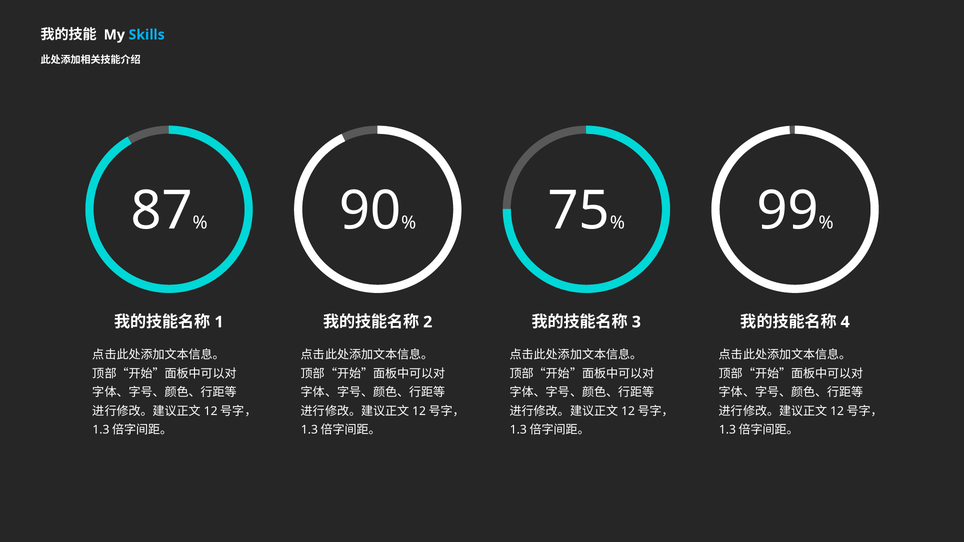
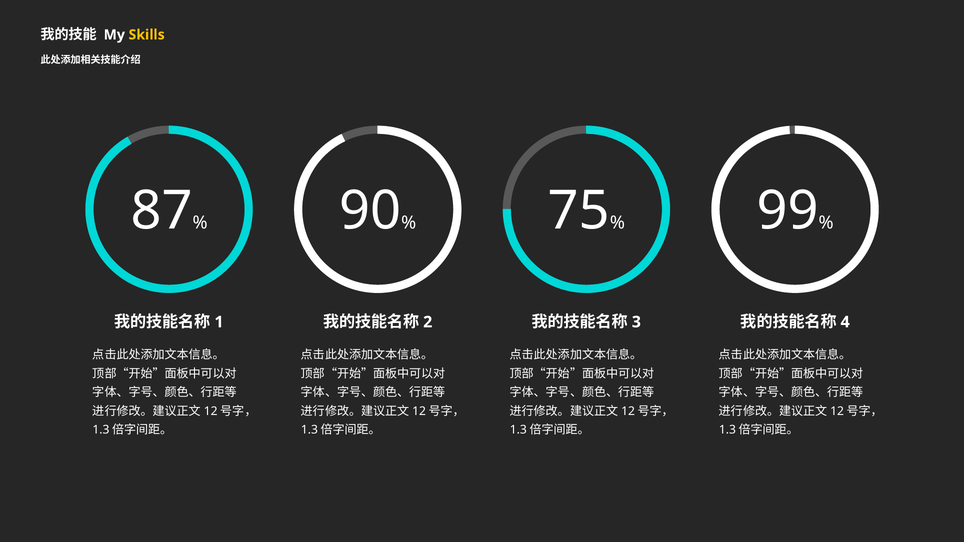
Skills colour: light blue -> yellow (147, 35)
